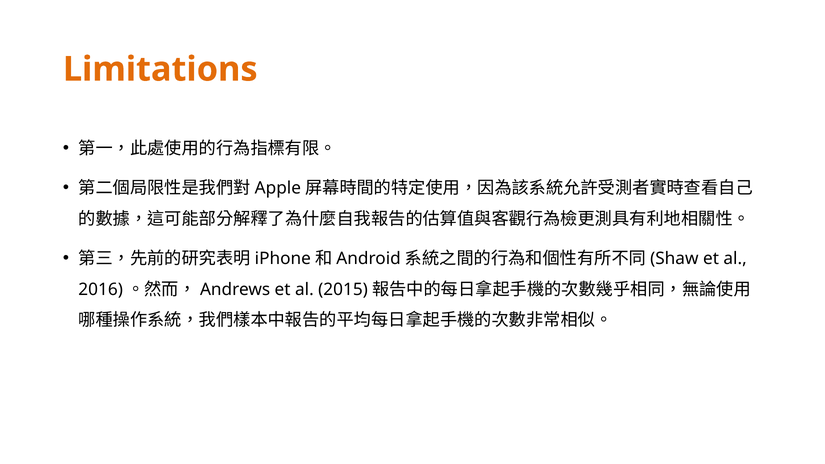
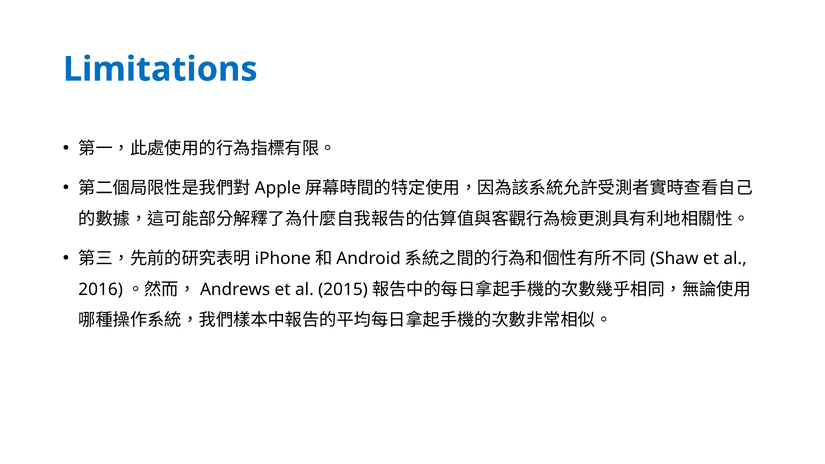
Limitations colour: orange -> blue (160, 69)
